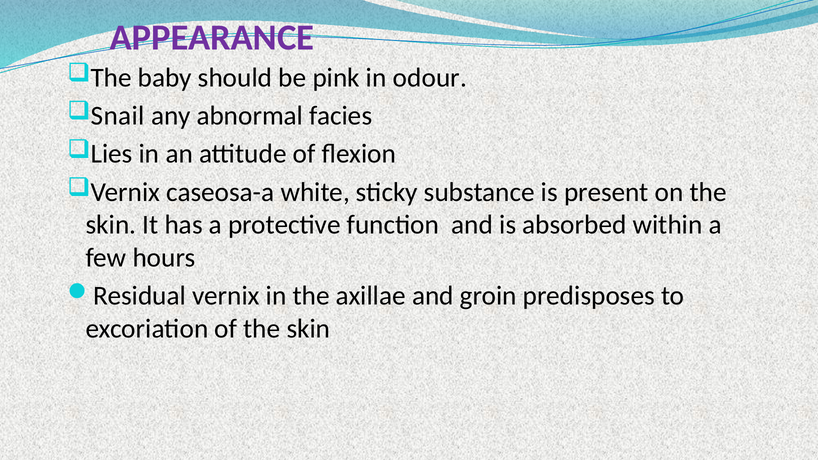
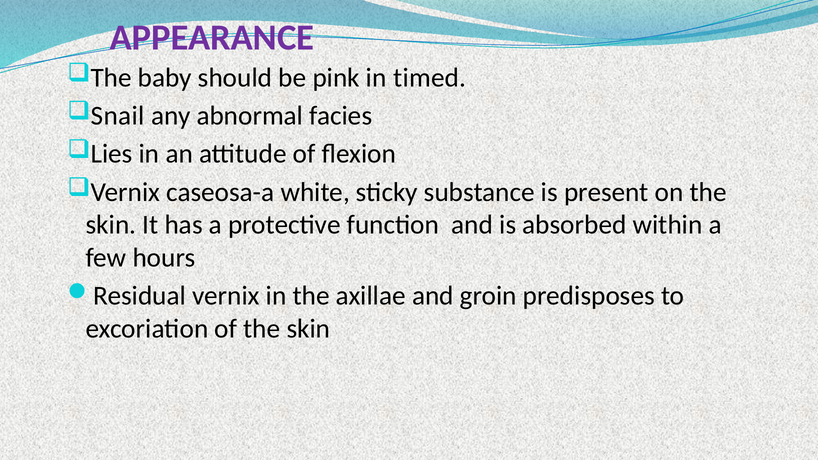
odour: odour -> timed (430, 78)
